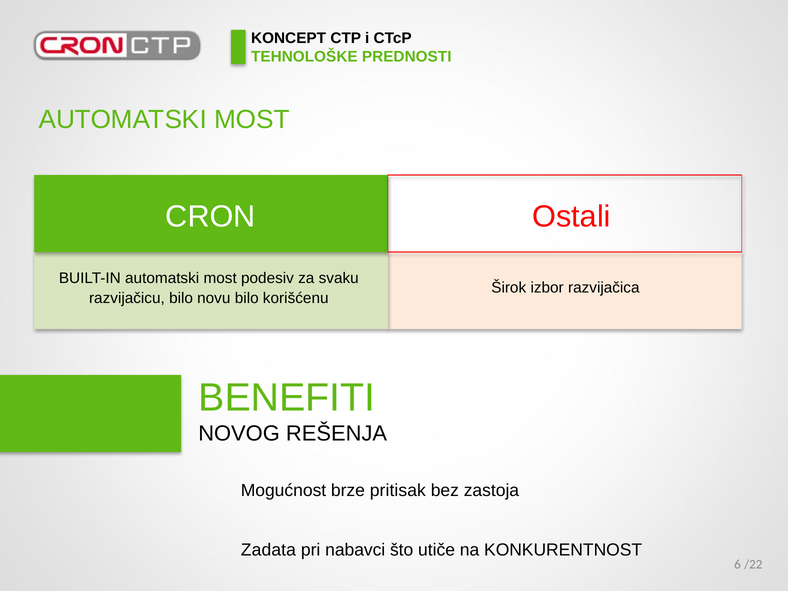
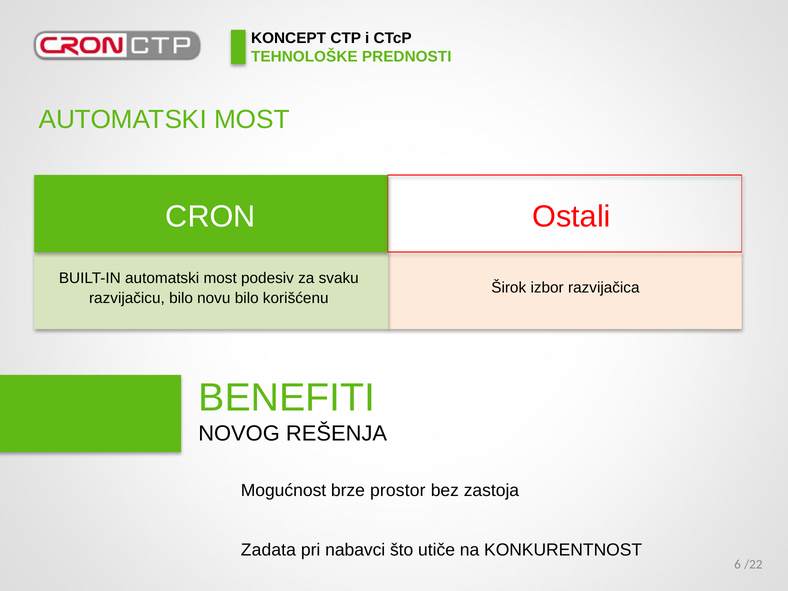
pritisak: pritisak -> prostor (398, 491)
